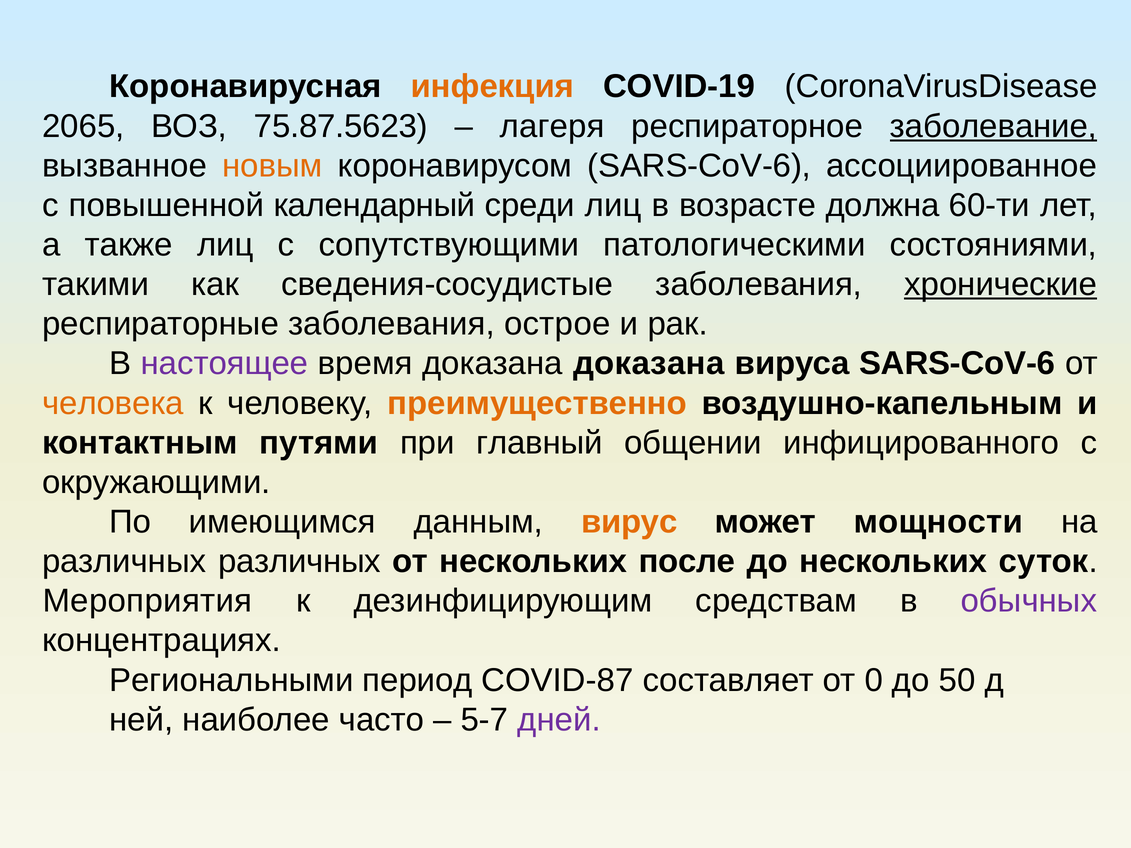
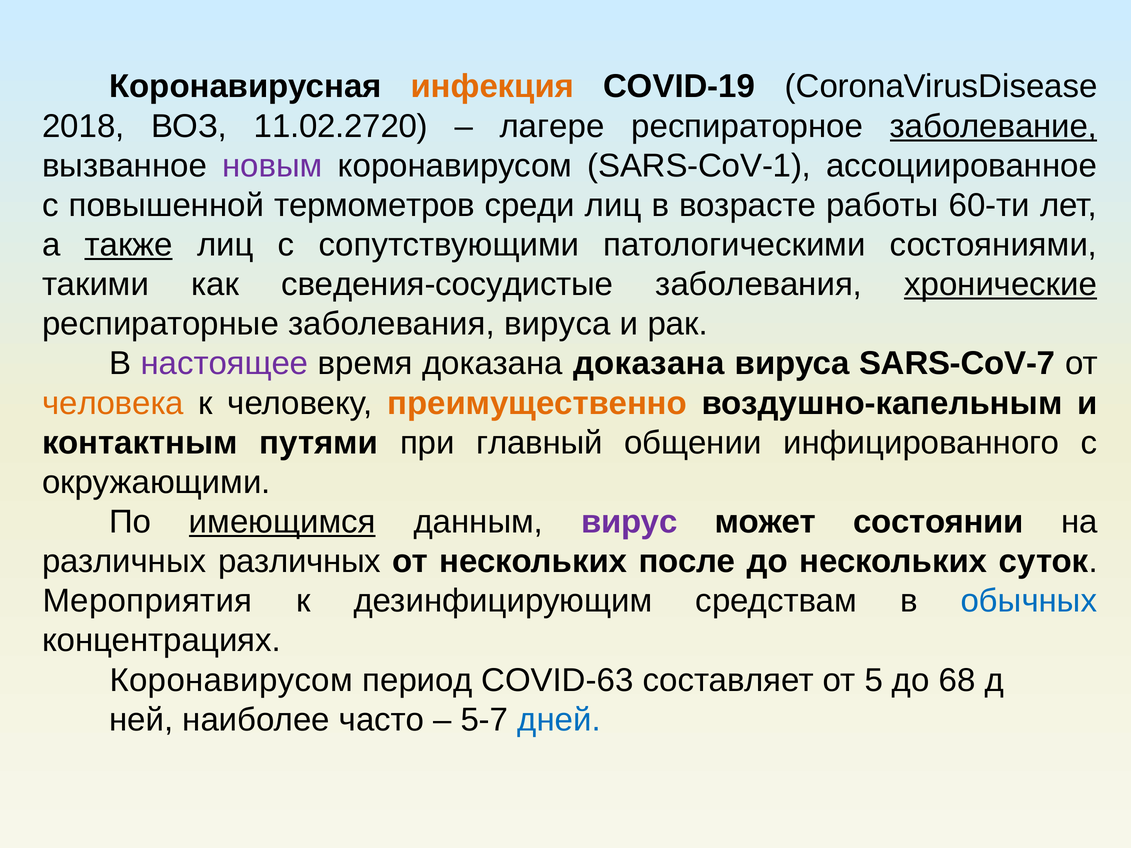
2065: 2065 -> 2018 (83, 126)
75.87.5623: 75.87.5623 -> 11.02.2720 (341, 126)
лагеря: лагеря -> лагере (552, 126)
новым colour: orange -> purple (272, 166)
коронавирусом SARS-CoV-6: SARS-CoV-6 -> SARS-CoV-1 (699, 166)
календарный: календарный -> термометров (375, 205)
должна: должна -> работы (882, 205)
также underline: none -> present (129, 245)
заболевания острое: острое -> вируса (557, 324)
вируса SARS-CoV-6: SARS-CoV-6 -> SARS-CoV-7 (957, 364)
имеющимся underline: none -> present (282, 522)
вирус colour: orange -> purple (629, 522)
мощности: мощности -> состоянии (939, 522)
обычных colour: purple -> blue (1029, 601)
Региональными: Региональными -> Коронавирусом (231, 680)
COVID-87: COVID-87 -> COVID-63 (557, 680)
0: 0 -> 5 (874, 680)
50: 50 -> 68 (957, 680)
дней colour: purple -> blue (559, 720)
